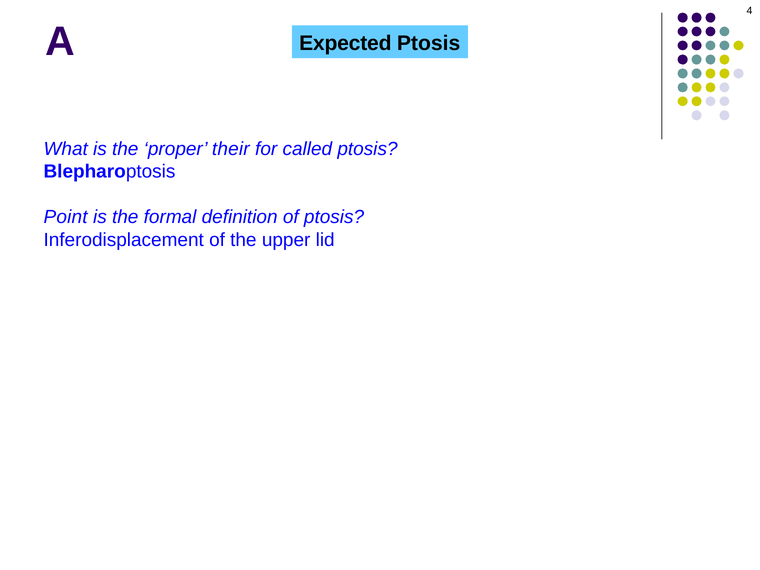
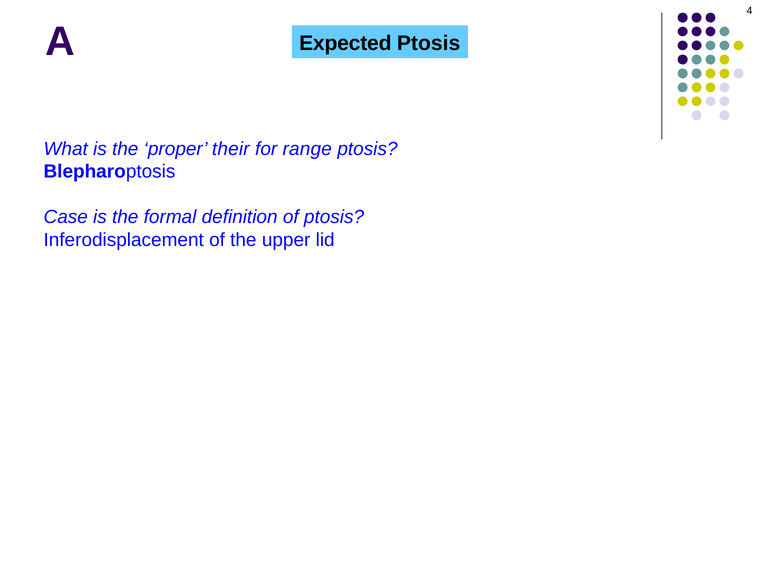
called: called -> range (307, 149)
Point: Point -> Case (66, 217)
